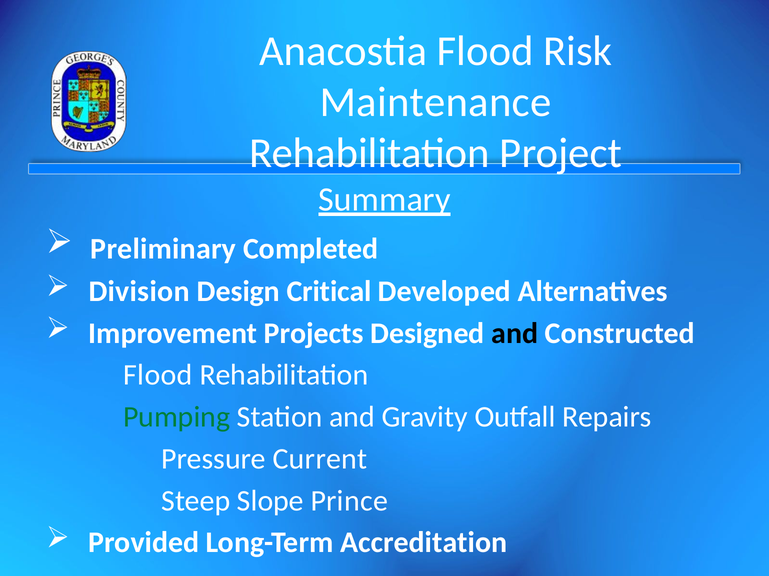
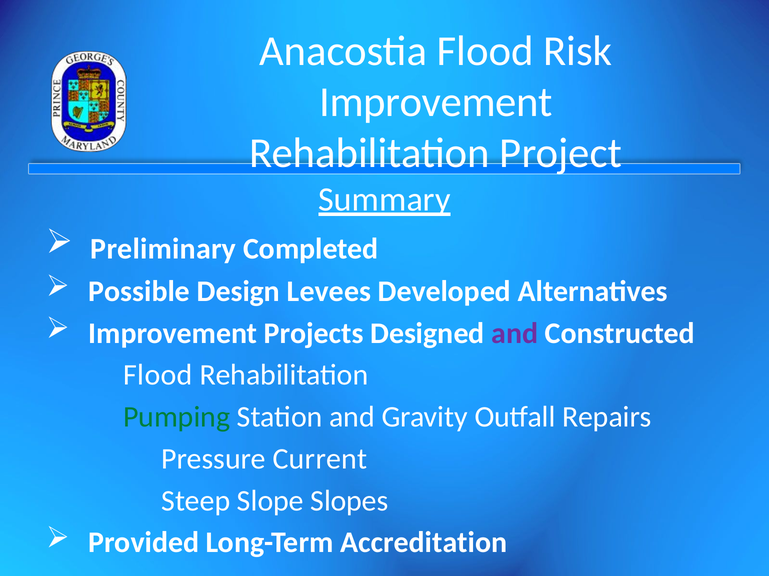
Maintenance: Maintenance -> Improvement (436, 102)
Division: Division -> Possible (139, 292)
Critical: Critical -> Levees (329, 292)
and colour: black -> purple (515, 334)
Prince: Prince -> Slopes (349, 501)
